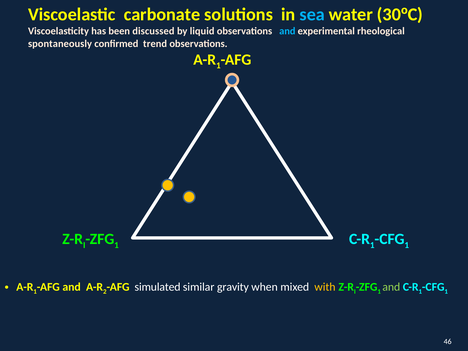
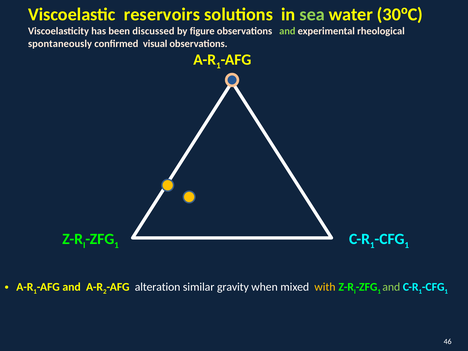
carbonate: carbonate -> reservoirs (162, 14)
sea colour: light blue -> light green (312, 14)
liquid: liquid -> figure (202, 31)
and colour: light blue -> light green (287, 31)
trend: trend -> visual (155, 44)
simulated: simulated -> alteration (158, 287)
